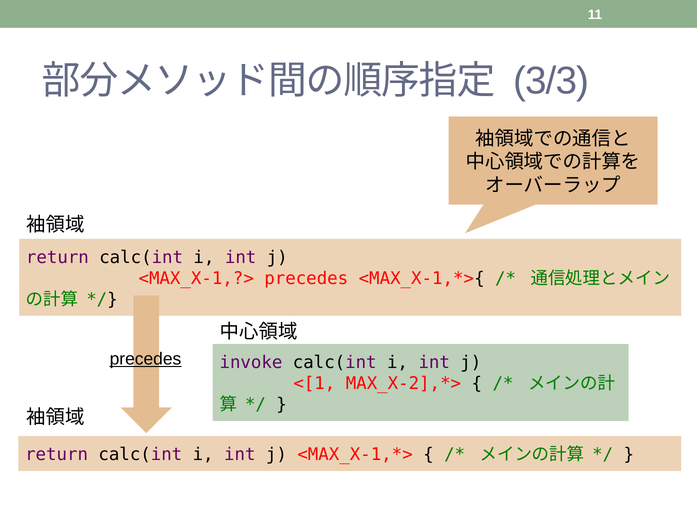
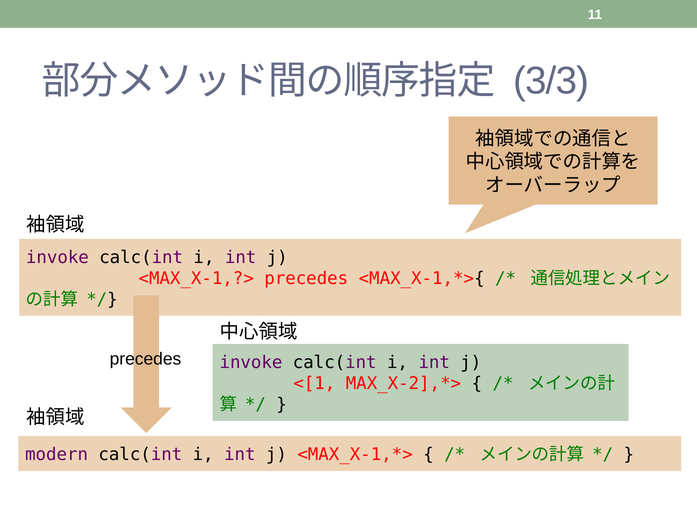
return: return -> invoke (57, 257)
precedes underline: present -> none (145, 359)
return: return -> modern (57, 454)
